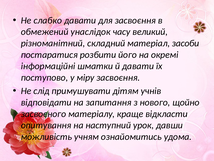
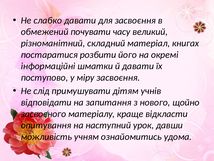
унаслідок: унаслідок -> почувати (91, 32)
засоби: засоби -> книгах (186, 43)
